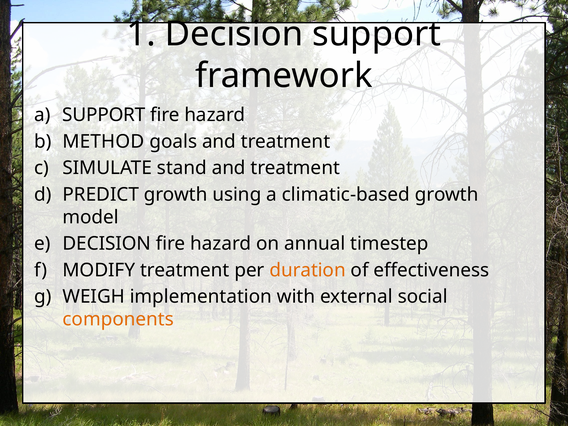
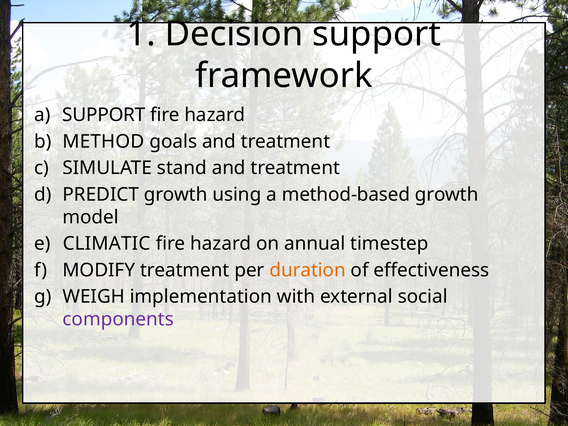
climatic-based: climatic-based -> method-based (346, 194)
DECISION: DECISION -> CLIMATIC (107, 244)
components colour: orange -> purple (118, 319)
